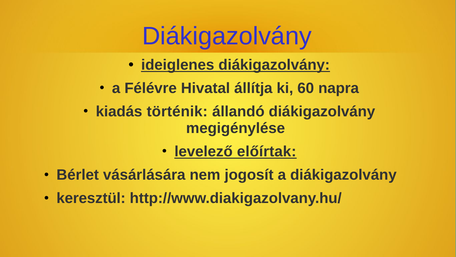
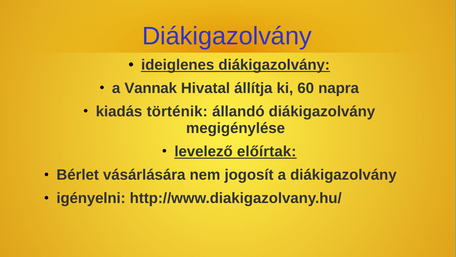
Félévre: Félévre -> Vannak (151, 88)
keresztül: keresztül -> igényelni (91, 198)
